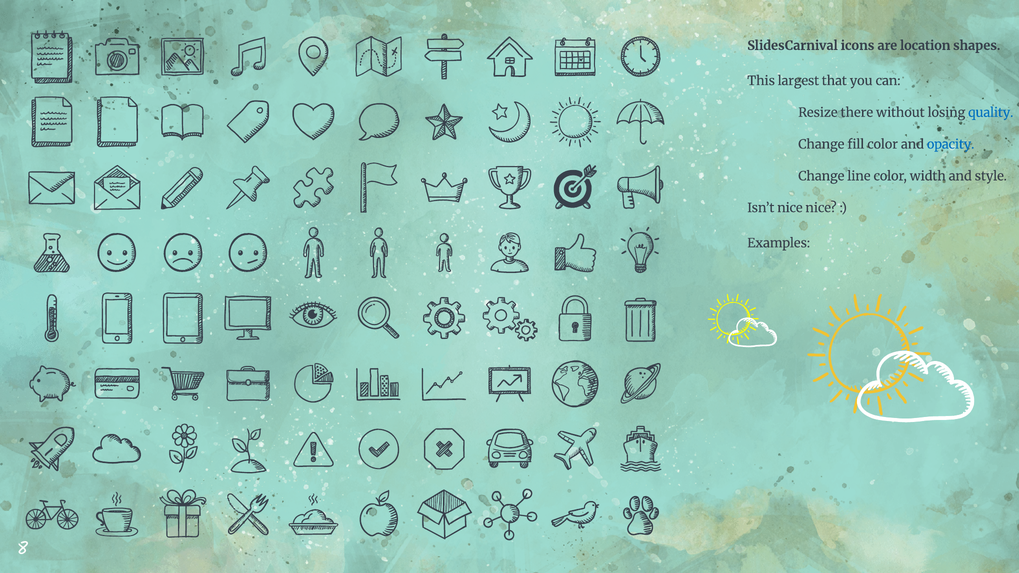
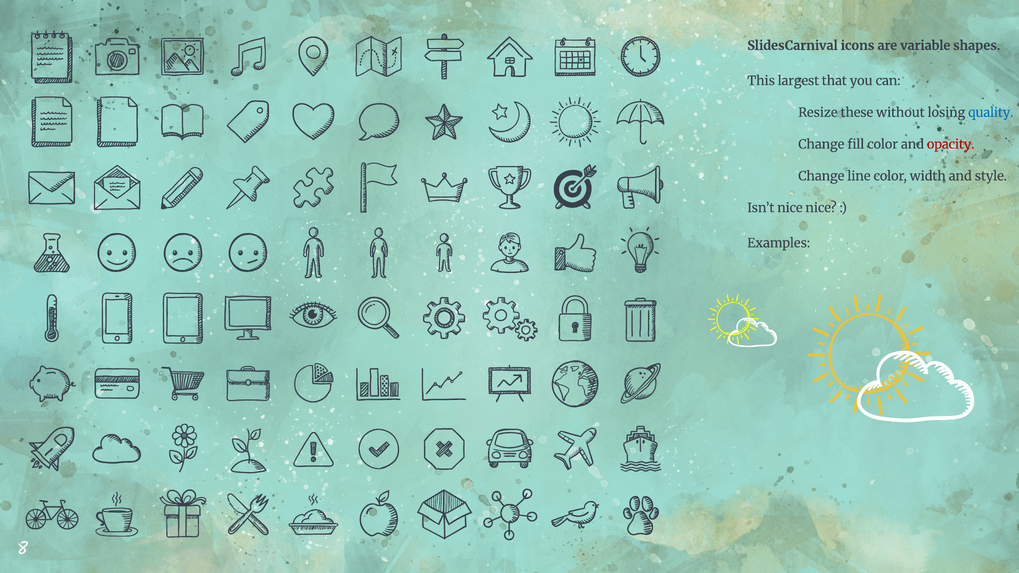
location: location -> variable (925, 46)
there: there -> these (857, 113)
opacity colour: blue -> red (951, 144)
